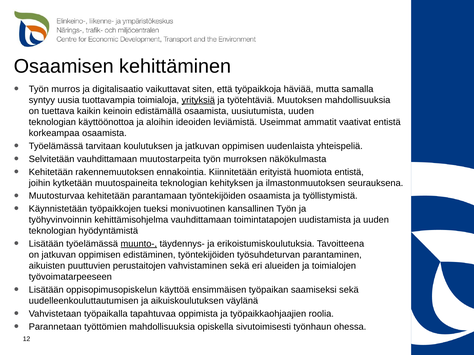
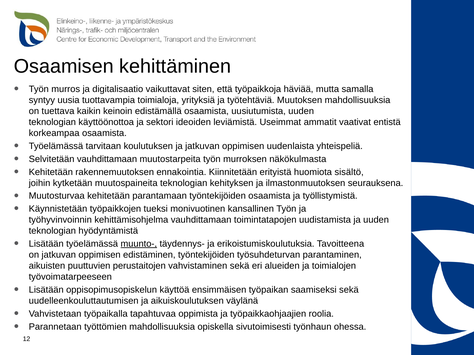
yrityksiä underline: present -> none (198, 100)
aloihin: aloihin -> sektori (160, 122)
huomiota entistä: entistä -> sisältö (349, 172)
